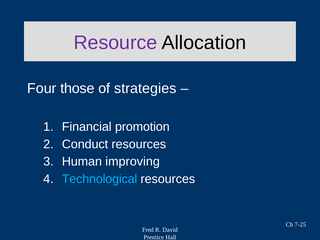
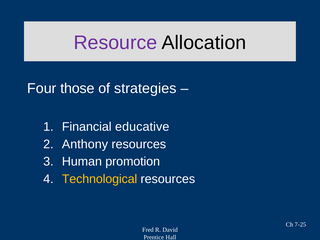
promotion: promotion -> educative (142, 127)
Conduct: Conduct -> Anthony (85, 144)
improving: improving -> promotion (133, 162)
Technological colour: light blue -> yellow (100, 179)
